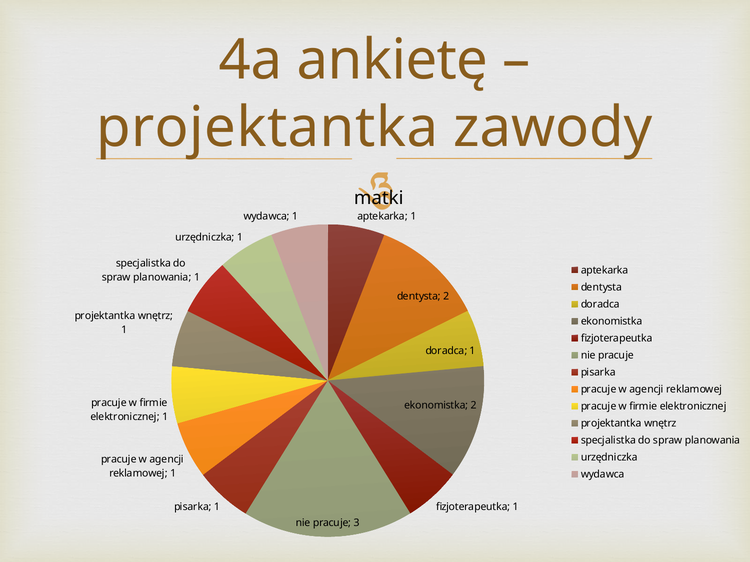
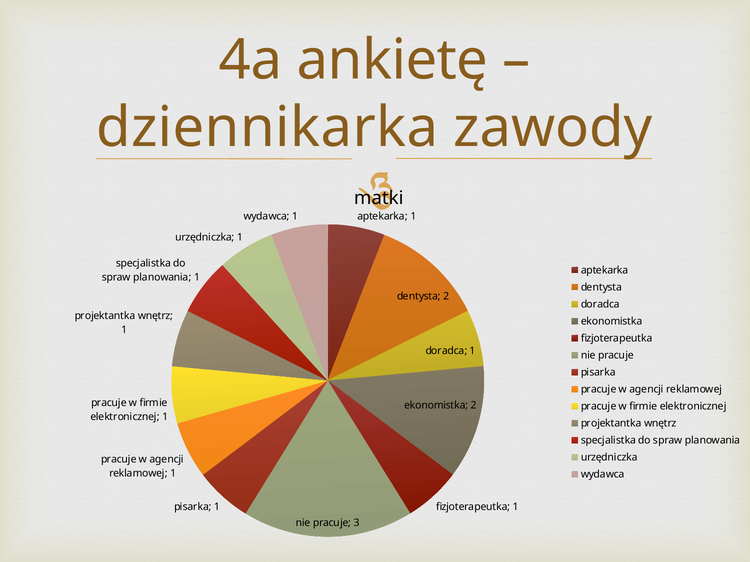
projektantka: projektantka -> dziennikarka (267, 128)
